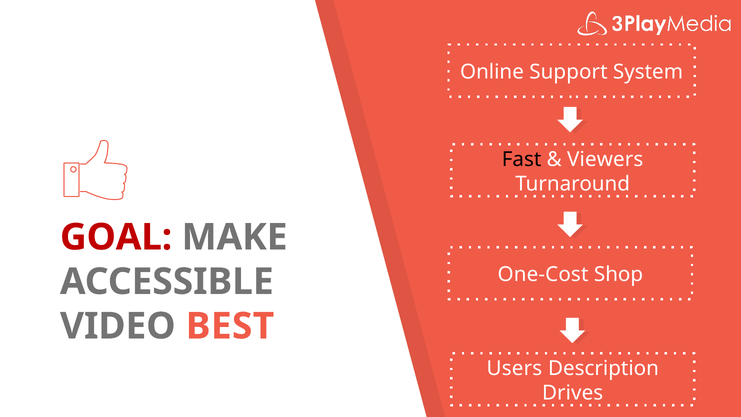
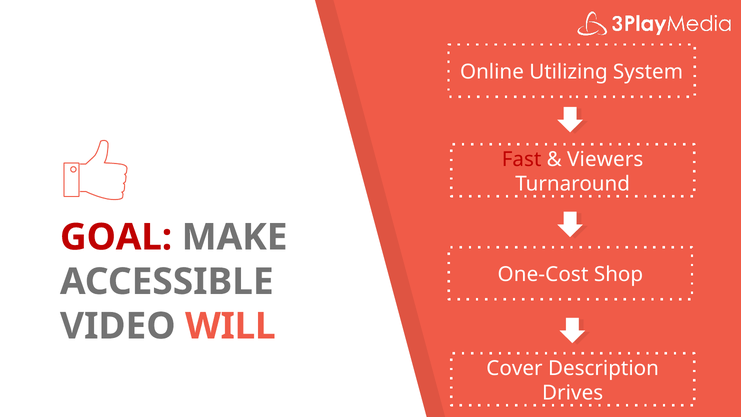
Support: Support -> Utilizing (569, 72)
Fast colour: black -> red (522, 159)
BEST: BEST -> WILL (230, 326)
Users: Users -> Cover (514, 368)
